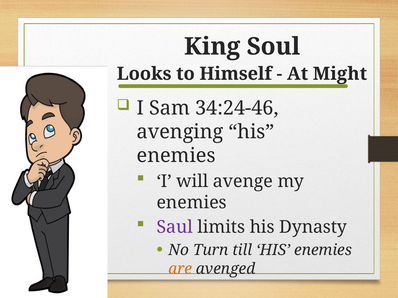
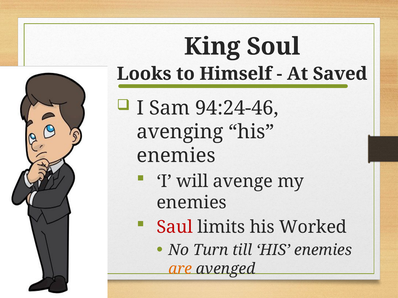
Might: Might -> Saved (340, 74)
34:24-46: 34:24-46 -> 94:24-46 (237, 108)
Saul colour: purple -> red (175, 227)
Dynasty: Dynasty -> Worked (313, 227)
